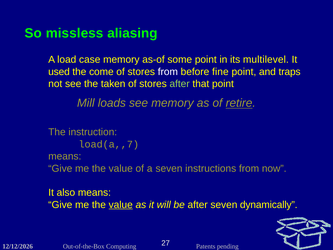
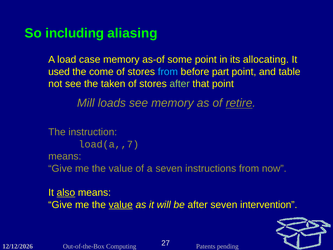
missless: missless -> including (75, 33)
multilevel: multilevel -> allocating (266, 60)
from colour: white -> light blue (168, 72)
fine: fine -> part (220, 72)
traps: traps -> table (290, 72)
also underline: none -> present (66, 193)
dynamically: dynamically -> intervention (269, 205)
